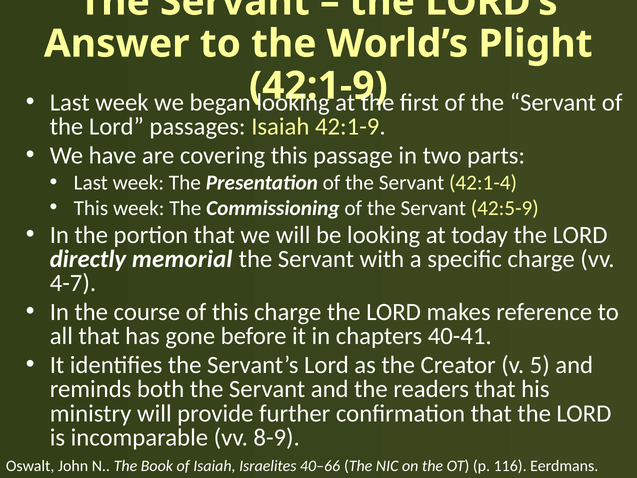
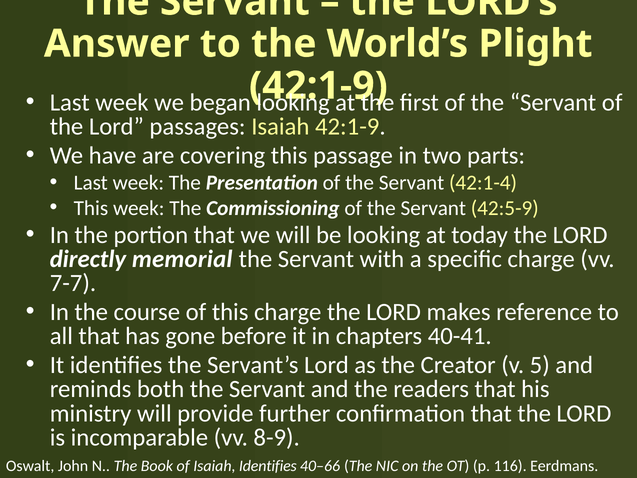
4-7: 4-7 -> 7-7 (73, 283)
Isaiah Israelites: Israelites -> Identifies (268, 466)
